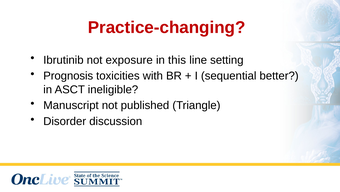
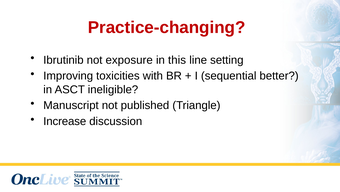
Prognosis: Prognosis -> Improving (68, 76)
Disorder: Disorder -> Increase (65, 121)
